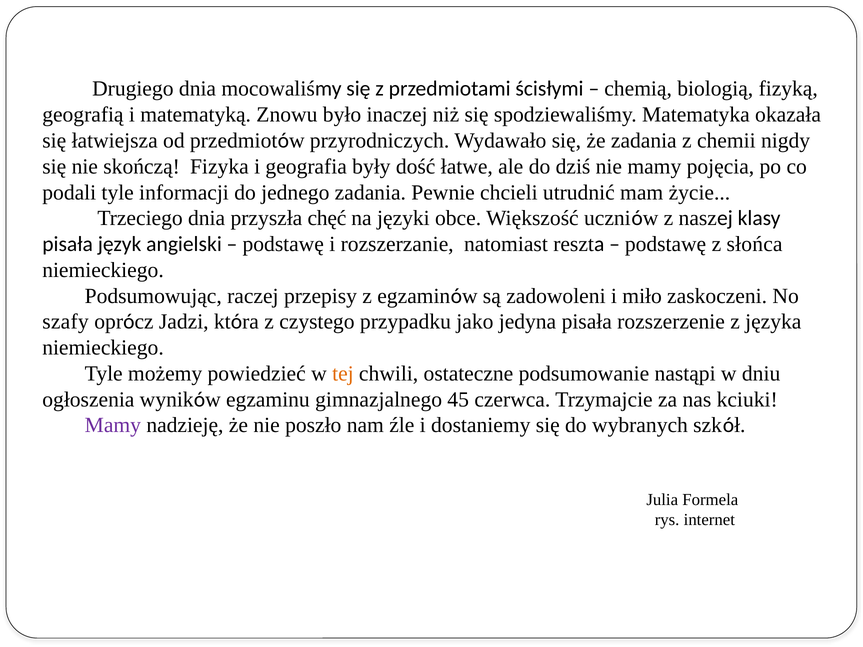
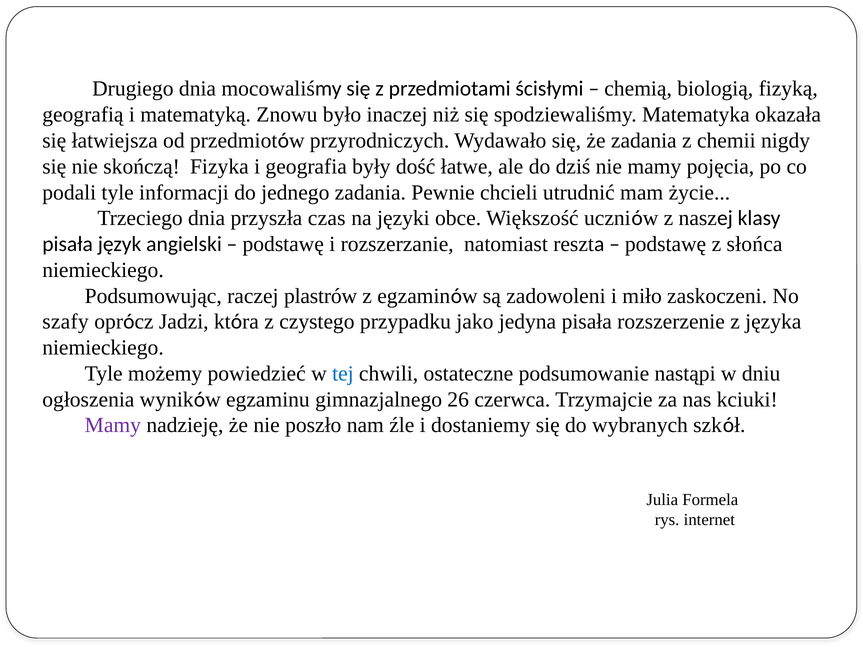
chęć: chęć -> czas (327, 218)
przepisy: przepisy -> plastrów (321, 296)
tej colour: orange -> blue (343, 374)
45: 45 -> 26 (458, 400)
